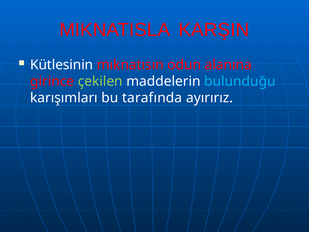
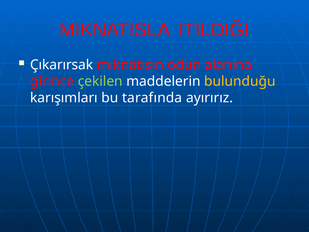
KARŞIN: KARŞIN -> ITILDIĞI (214, 30)
Kütlesinin: Kütlesinin -> Çıkarırsak (62, 65)
bulunduğu colour: light blue -> yellow (240, 81)
